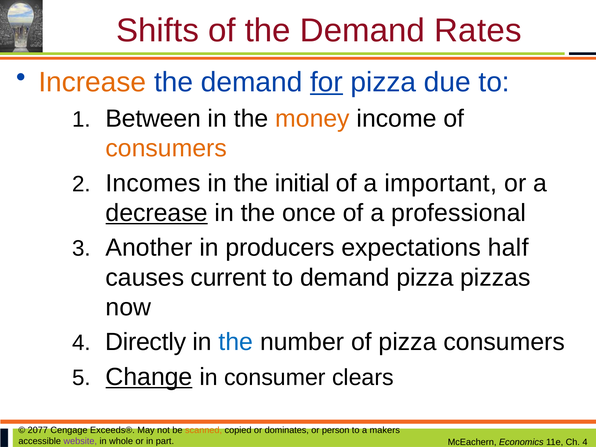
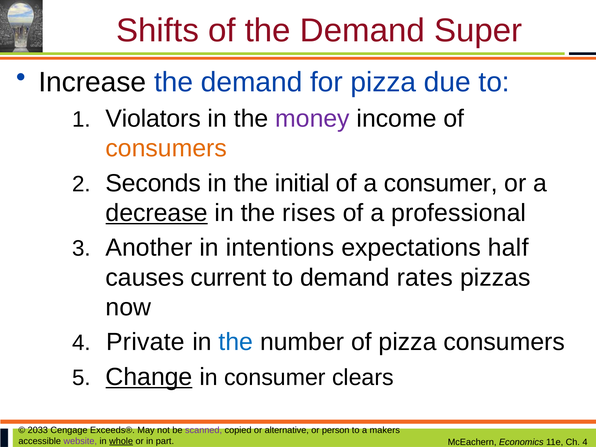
Rates: Rates -> Super (478, 30)
Increase colour: orange -> black (92, 82)
for underline: present -> none (326, 82)
Between: Between -> Violators (153, 119)
money colour: orange -> purple (312, 119)
Incomes: Incomes -> Seconds (153, 183)
a important: important -> consumer (441, 183)
once: once -> rises (309, 213)
producers: producers -> intentions (280, 248)
demand pizza: pizza -> rates (425, 278)
Directly: Directly -> Private (145, 342)
2077: 2077 -> 2033 (38, 430)
scanned colour: orange -> purple (204, 430)
dominates: dominates -> alternative (287, 430)
whole underline: none -> present (121, 441)
